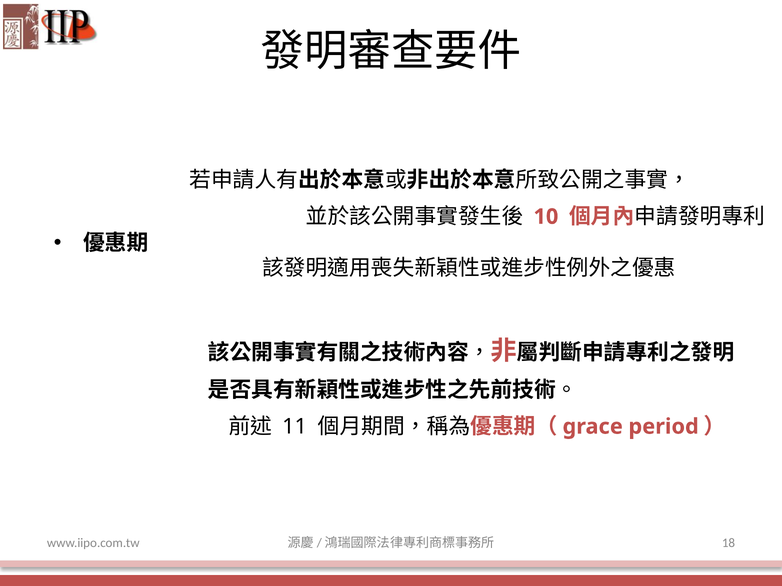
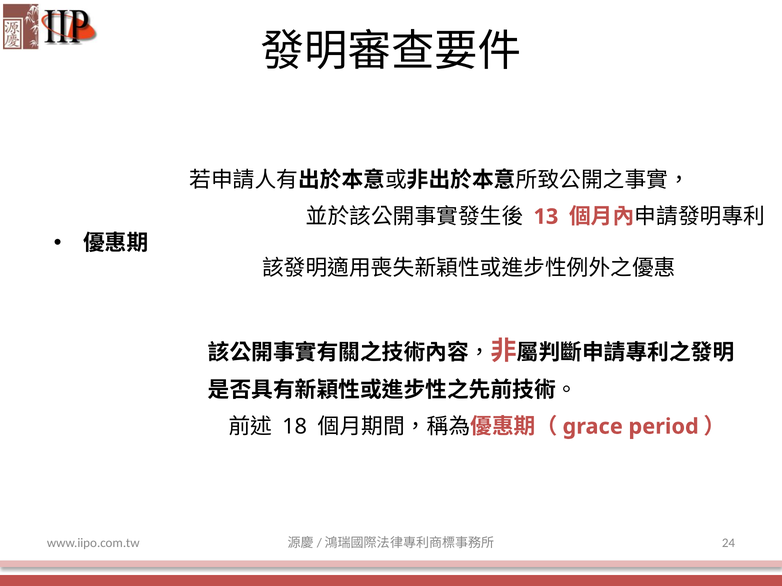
10: 10 -> 13 (546, 217)
11: 11 -> 18 (295, 427)
18: 18 -> 24 (728, 543)
